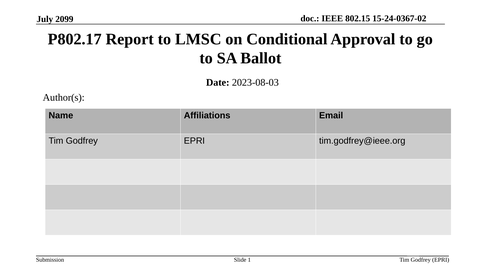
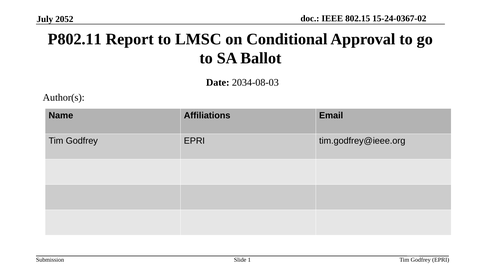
2099: 2099 -> 2052 (64, 19)
P802.17: P802.17 -> P802.11 (75, 39)
2023-08-03: 2023-08-03 -> 2034-08-03 (255, 82)
